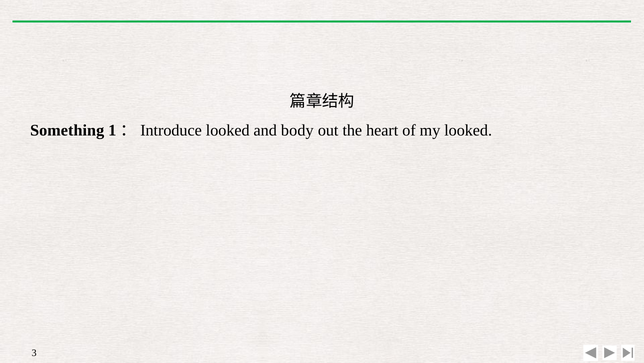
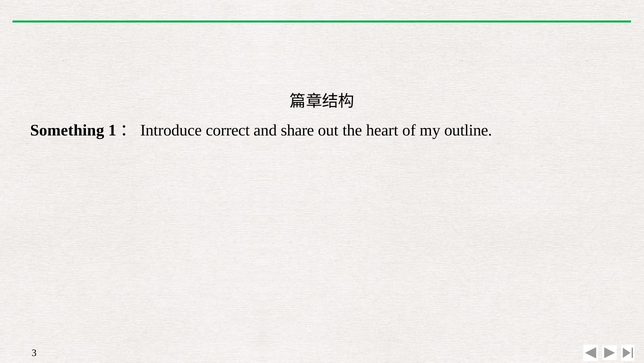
1：Introduce looked: looked -> correct (228, 130)
body: body -> share (297, 130)
my looked: looked -> outline (468, 130)
